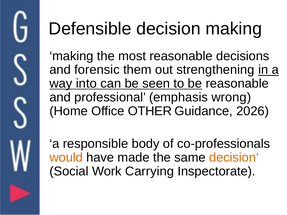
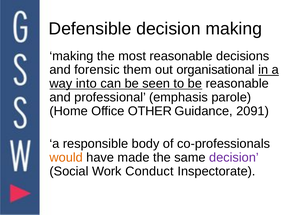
strengthening: strengthening -> organisational (215, 70)
wrong: wrong -> parole (231, 97)
2026: 2026 -> 2091 (253, 111)
decision colour: orange -> purple (234, 158)
Carrying: Carrying -> Conduct (149, 171)
